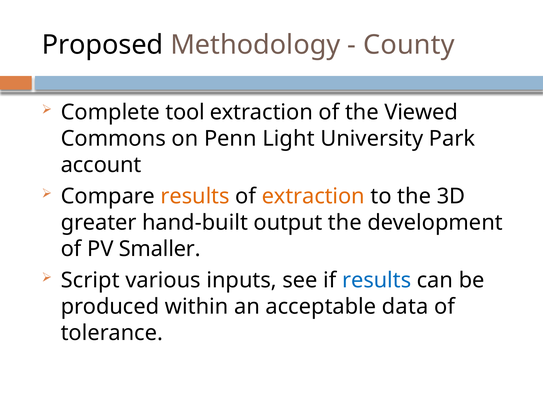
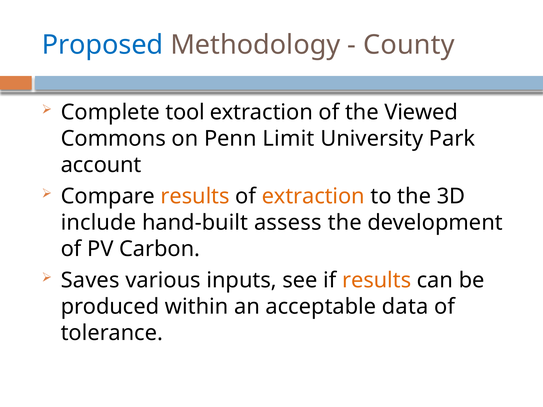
Proposed colour: black -> blue (103, 45)
Light: Light -> Limit (288, 139)
greater: greater -> include (98, 223)
output: output -> assess (288, 223)
Smaller: Smaller -> Carbon (160, 249)
Script: Script -> Saves (90, 281)
results colour: blue -> orange (377, 281)
